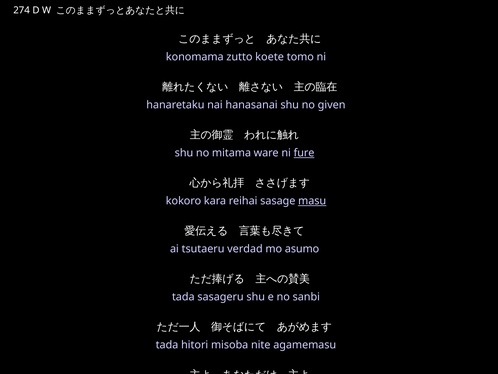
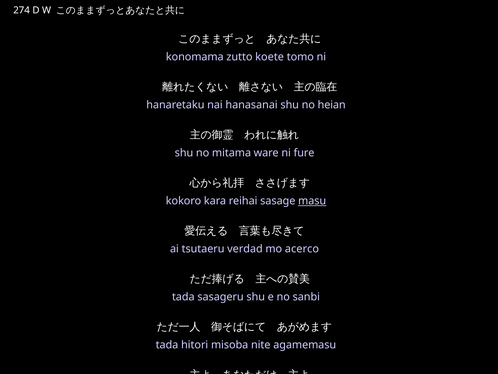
given: given -> heian (332, 105)
fure underline: present -> none (304, 153)
asumo: asumo -> acerco (302, 249)
